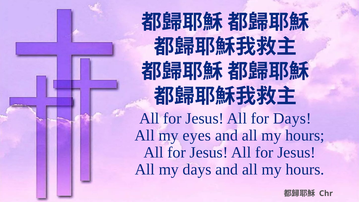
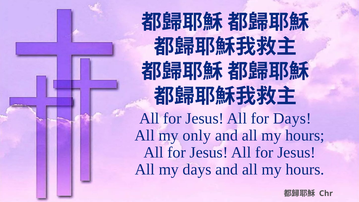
eyes: eyes -> only (197, 135)
